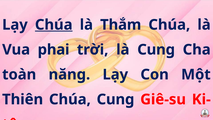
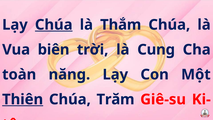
phai: phai -> biên (54, 50)
Thiên underline: none -> present (23, 99)
Chúa Cung: Cung -> Trăm (116, 99)
